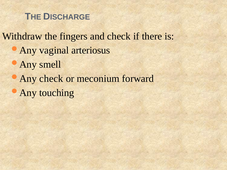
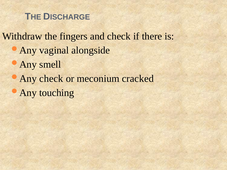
arteriosus: arteriosus -> alongside (91, 50)
forward: forward -> cracked (138, 79)
